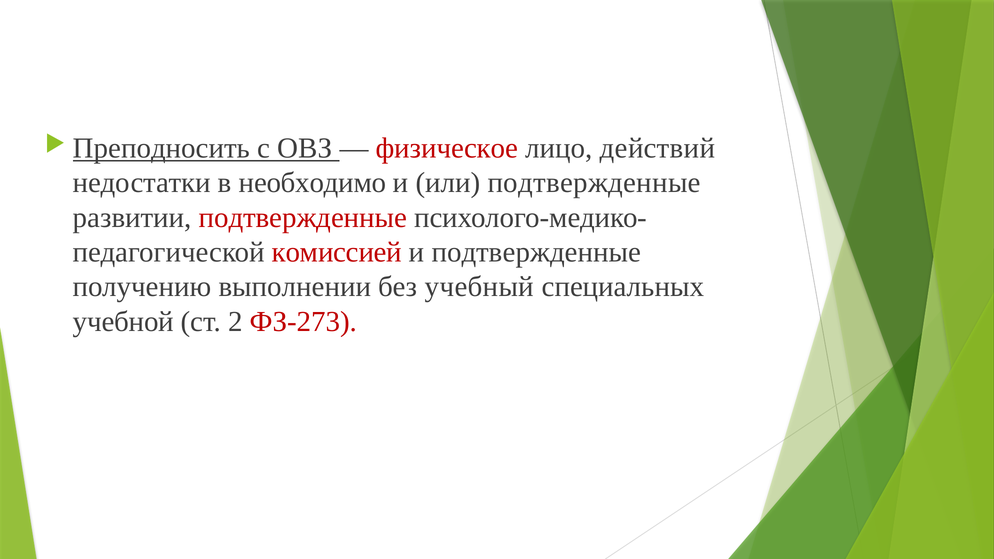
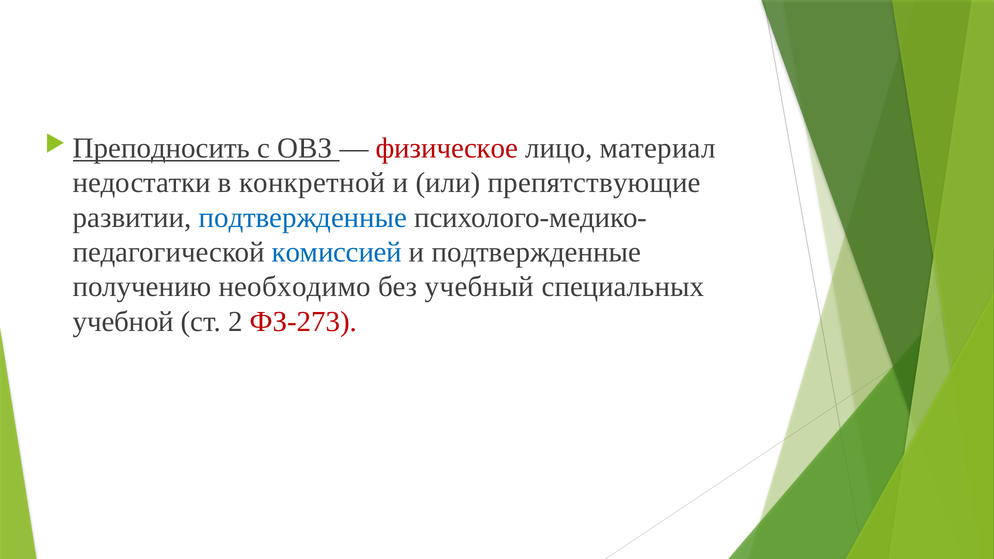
действий: действий -> материал (658, 148)
необходимо: необходимо -> конкретной (312, 183)
или подтвержденные: подтвержденные -> препятствующие (594, 183)
подтвержденные colour: red -> blue (303, 218)
комиссией colour: red -> blue (337, 252)
выполнении: выполнении -> необходимо (295, 287)
